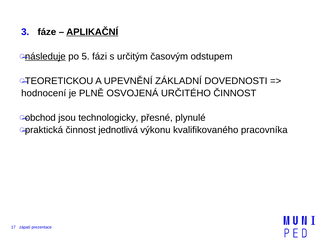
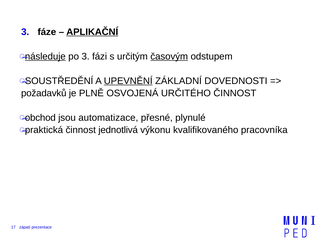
po 5: 5 -> 3 (86, 57)
časovým underline: none -> present (169, 57)
TEORETICKOU: TEORETICKOU -> SOUSTŘEDĚNÍ (59, 81)
UPEVNĚNÍ underline: none -> present (128, 81)
hodnocení: hodnocení -> požadavků (44, 93)
technologicky: technologicky -> automatizace (108, 118)
